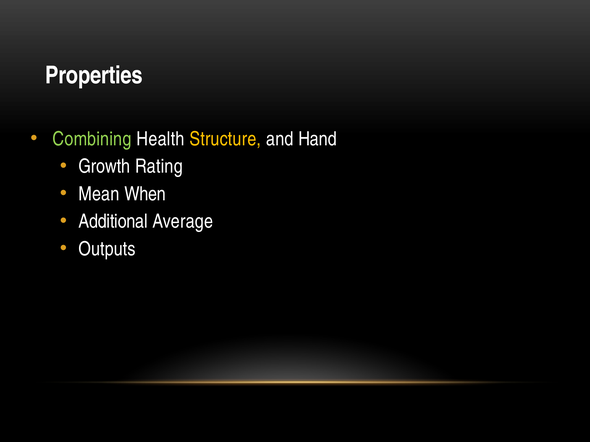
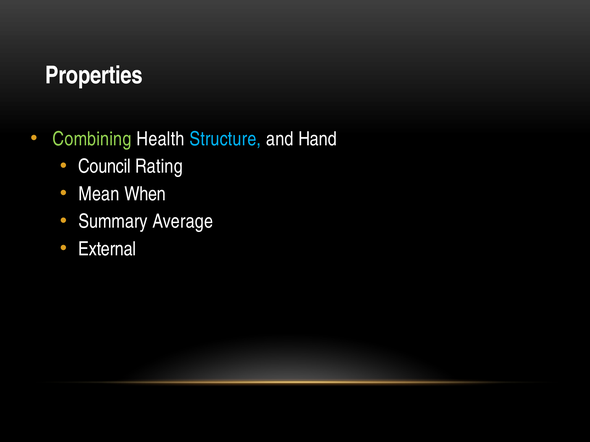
Structure colour: yellow -> light blue (225, 139)
Growth: Growth -> Council (104, 167)
Additional: Additional -> Summary (113, 222)
Outputs: Outputs -> External (107, 249)
